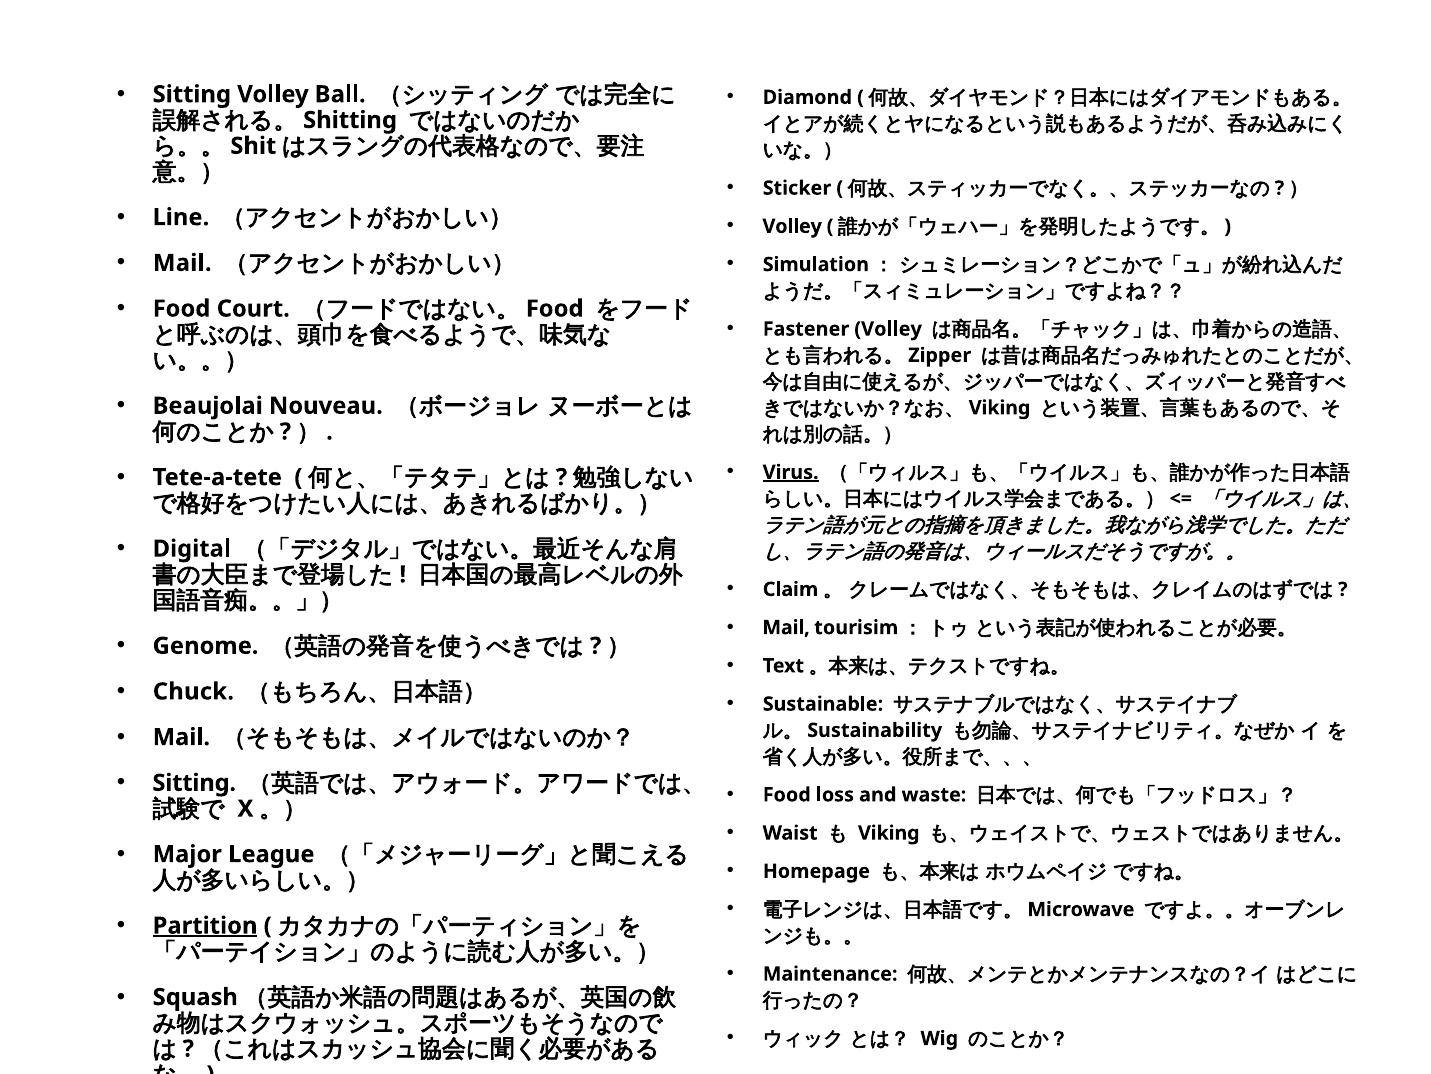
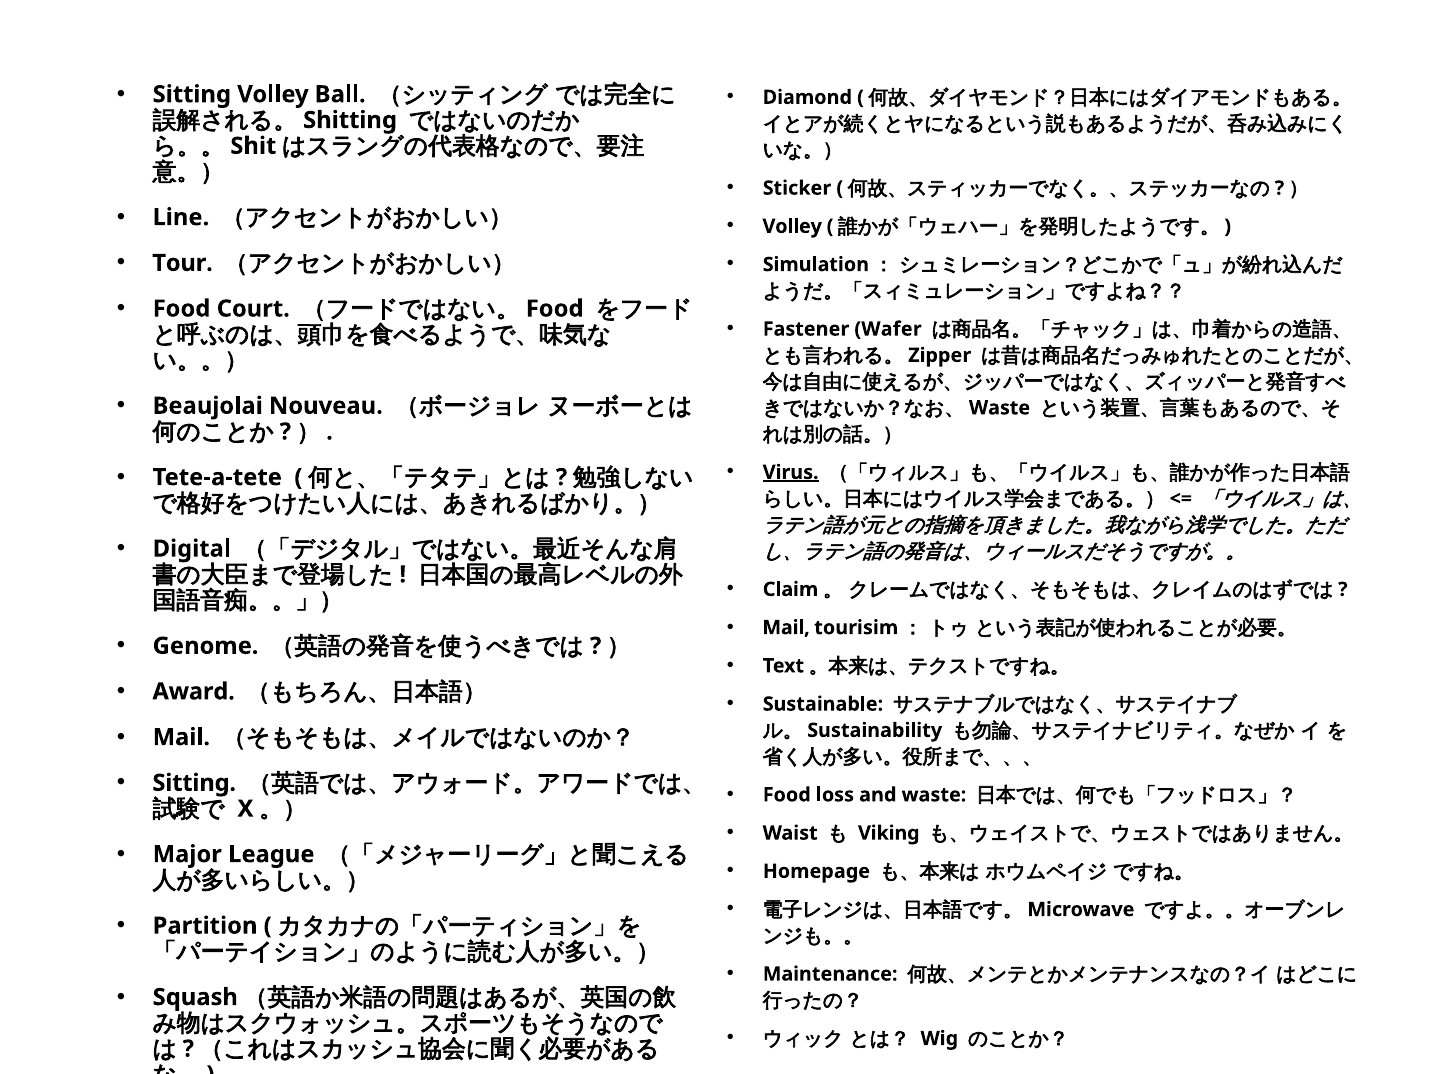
Mail: Mail -> Tour (183, 263)
Fastener Volley: Volley -> Wafer (888, 329)
Viking: Viking -> Waste (1000, 408)
Chuck: Chuck -> Award (194, 691)
Partition underline: present -> none (205, 925)
